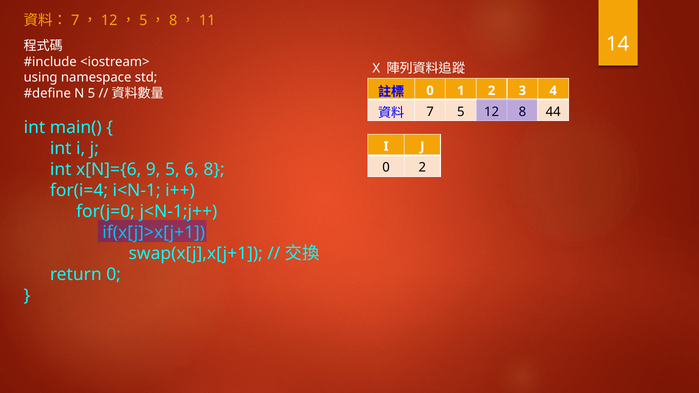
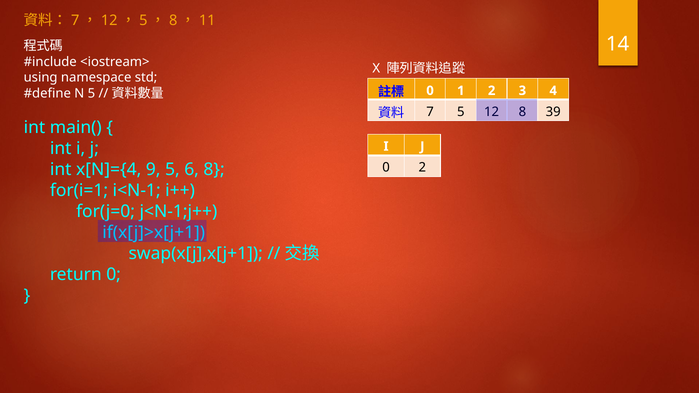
44: 44 -> 39 (553, 112)
x[N]={6: x[N]={6 -> x[N]={4 (109, 170)
for(i=4: for(i=4 -> for(i=1 (79, 191)
